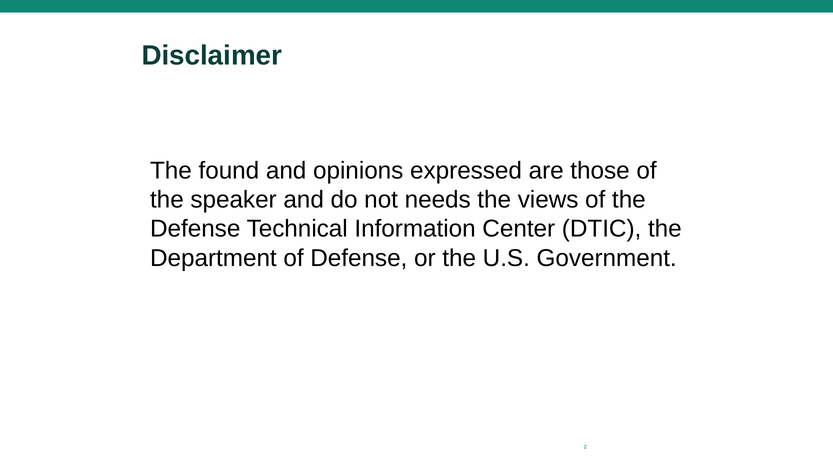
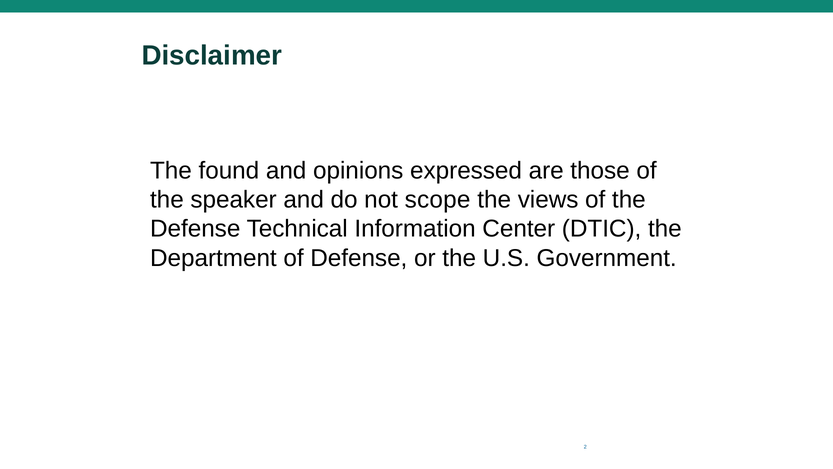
needs: needs -> scope (438, 200)
